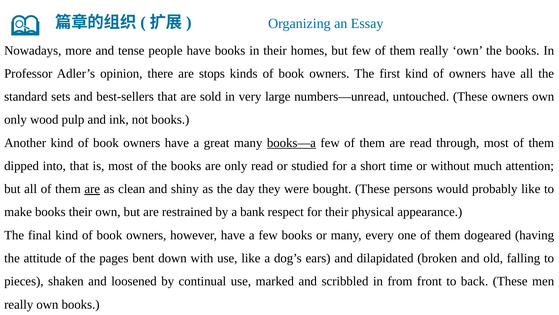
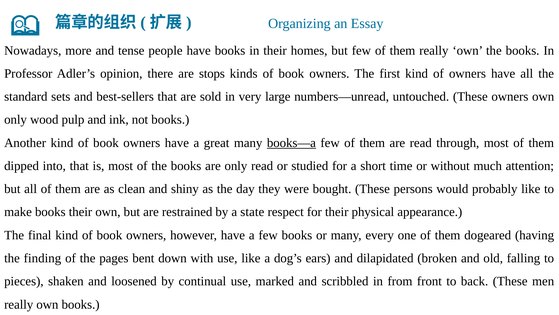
are underline: present -> none (92, 189)
bank: bank -> state (252, 212)
attitude: attitude -> finding (42, 258)
